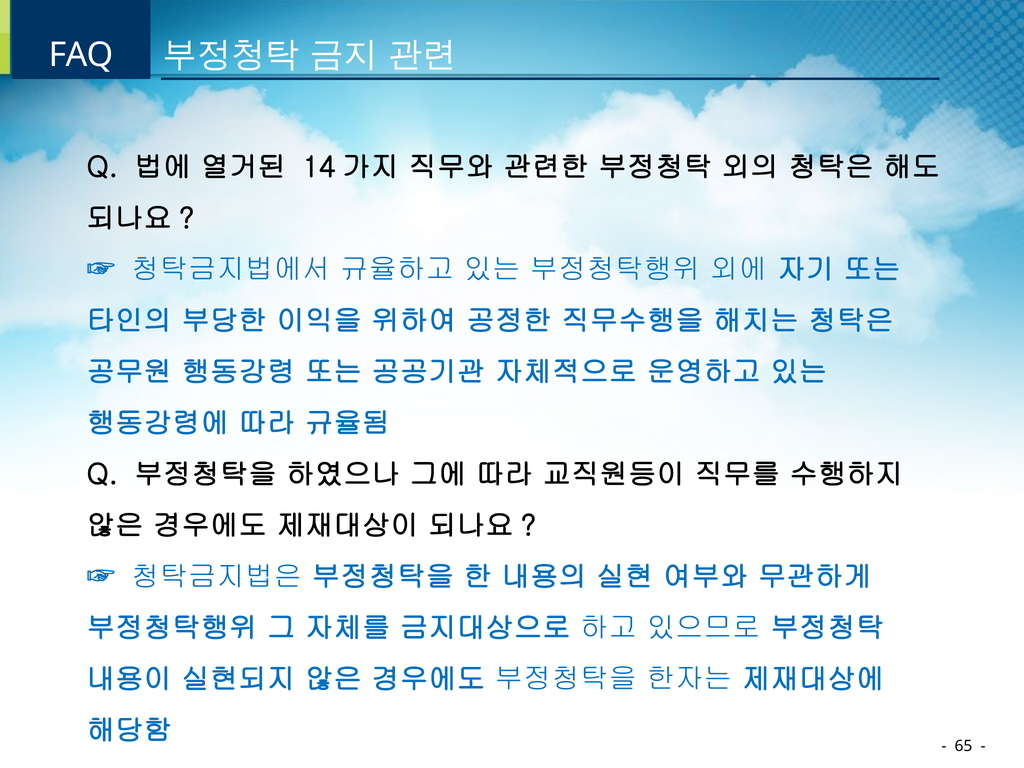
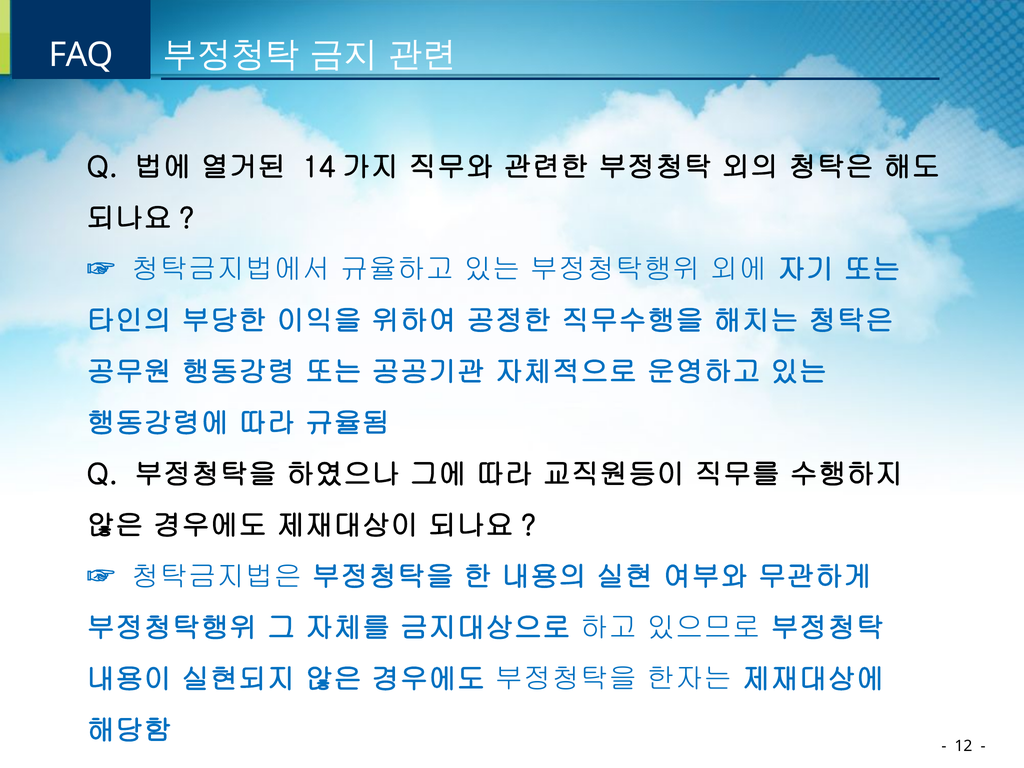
65: 65 -> 12 (963, 746)
